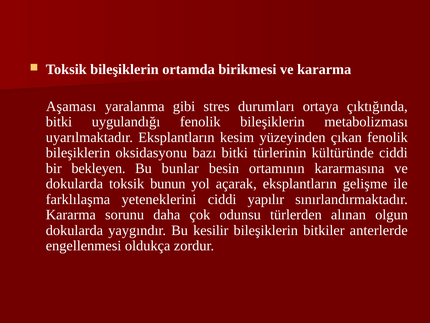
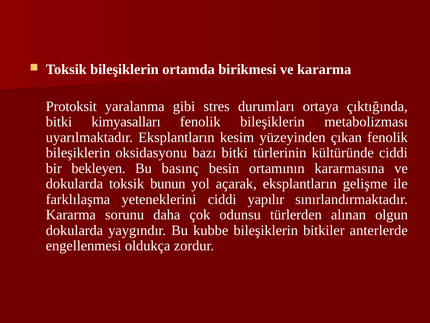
Aşaması: Aşaması -> Protoksit (71, 106)
uygulandığı: uygulandığı -> kimyasalları (126, 122)
bunlar: bunlar -> basınç (180, 168)
kesilir: kesilir -> kubbe (211, 230)
